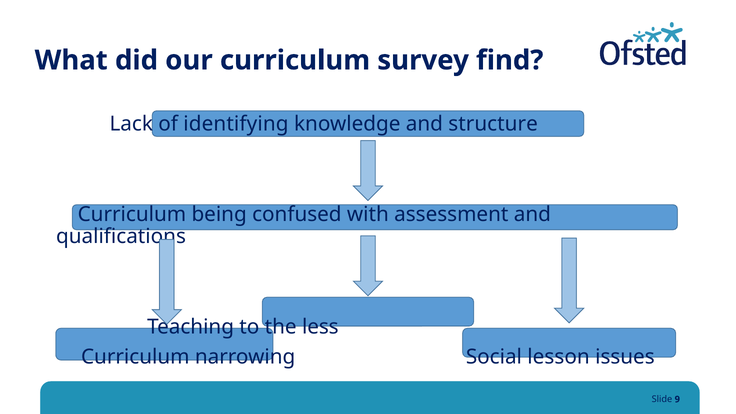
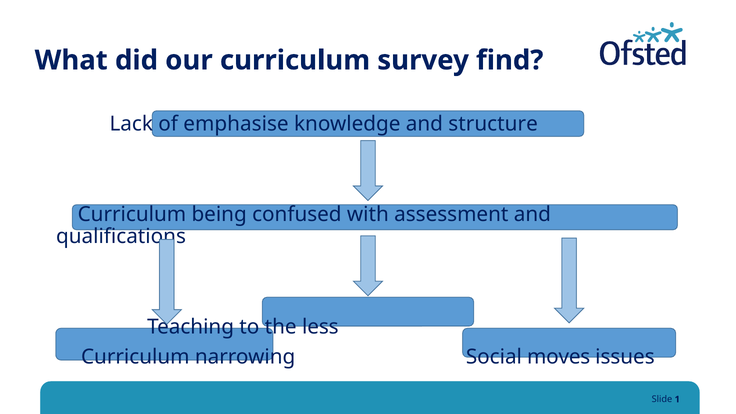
identifying: identifying -> emphasise (236, 124)
lesson: lesson -> moves (559, 357)
9: 9 -> 1 (677, 399)
